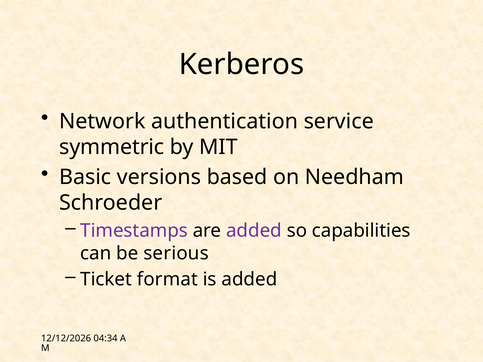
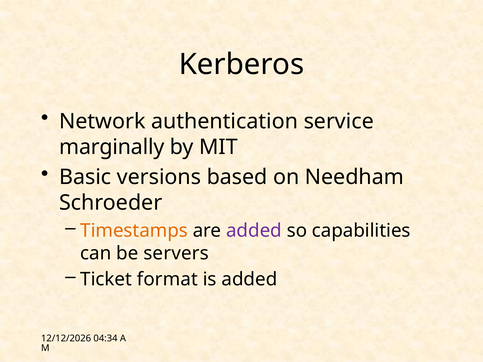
symmetric: symmetric -> marginally (112, 147)
Timestamps colour: purple -> orange (134, 231)
serious: serious -> servers (176, 253)
